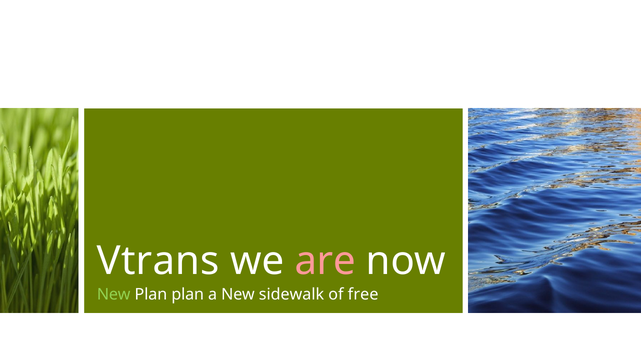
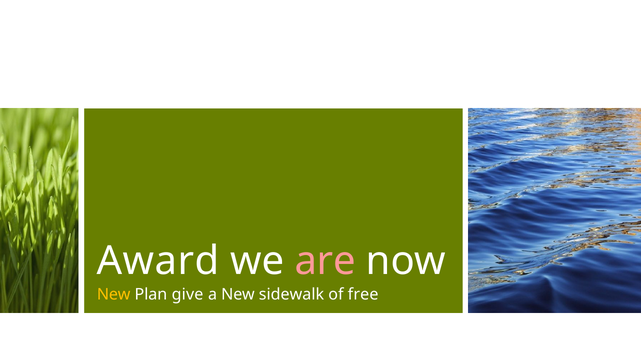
Vtrans: Vtrans -> Award (158, 261)
New colour: light green -> yellow (114, 294)
Plan plan: plan -> give (188, 294)
